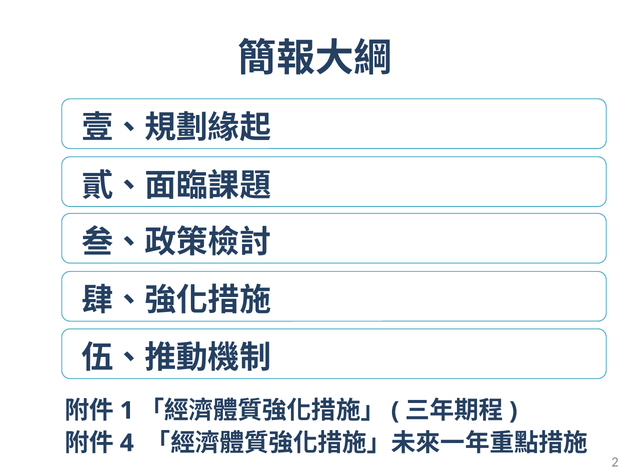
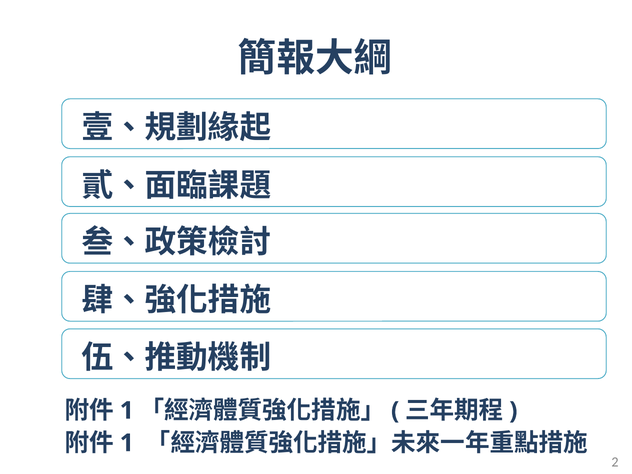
4: 4 -> 1 (127, 443)
